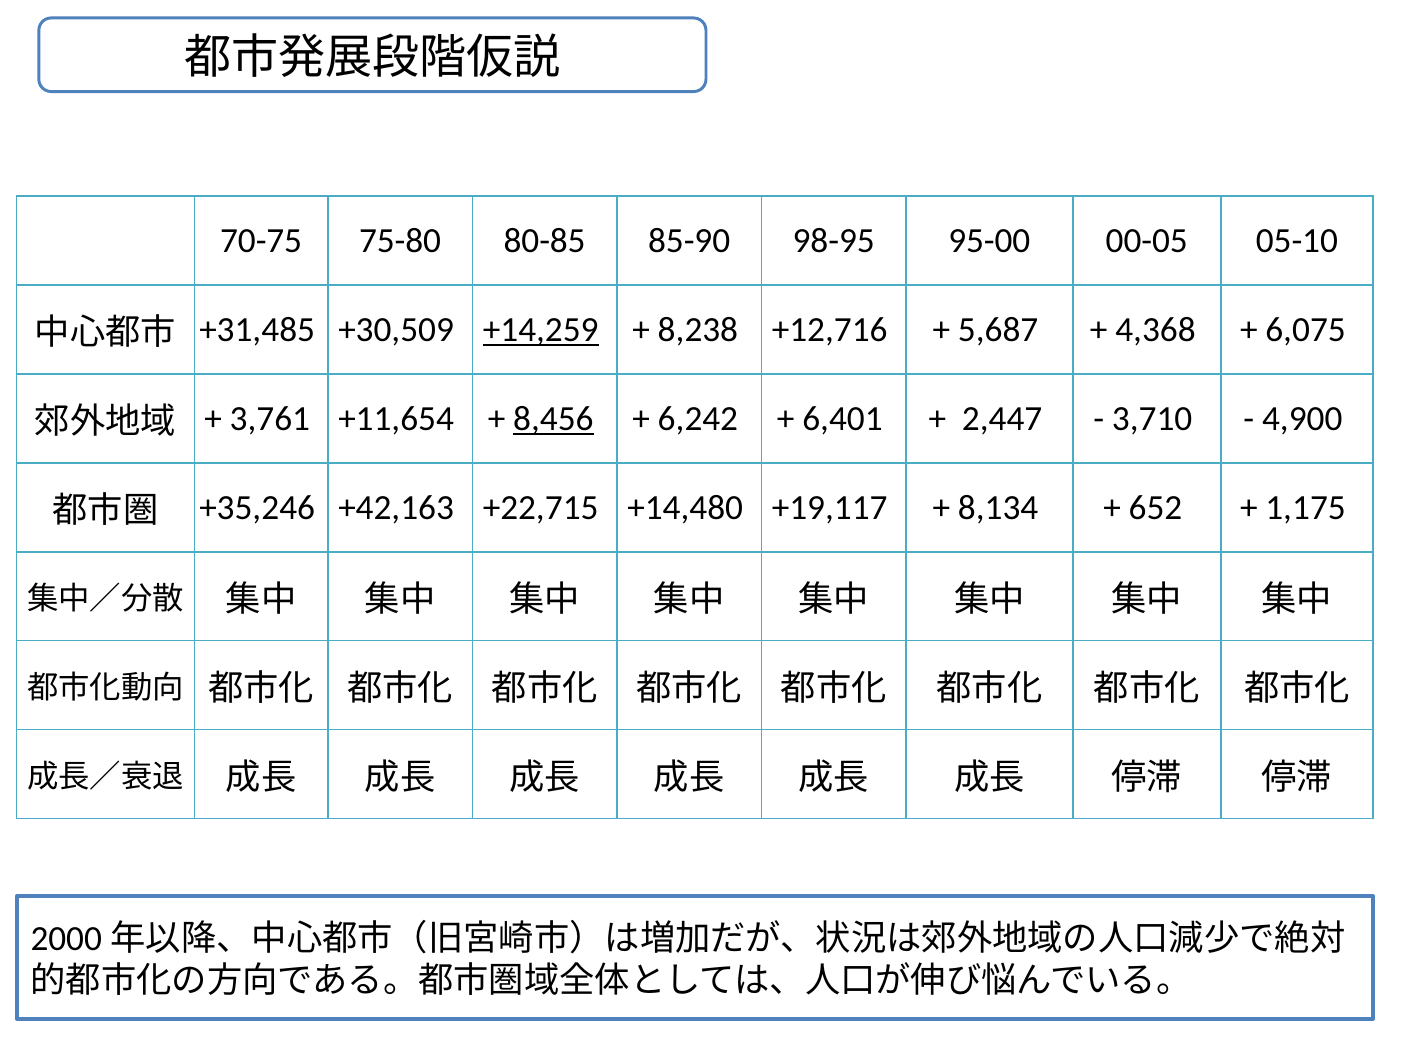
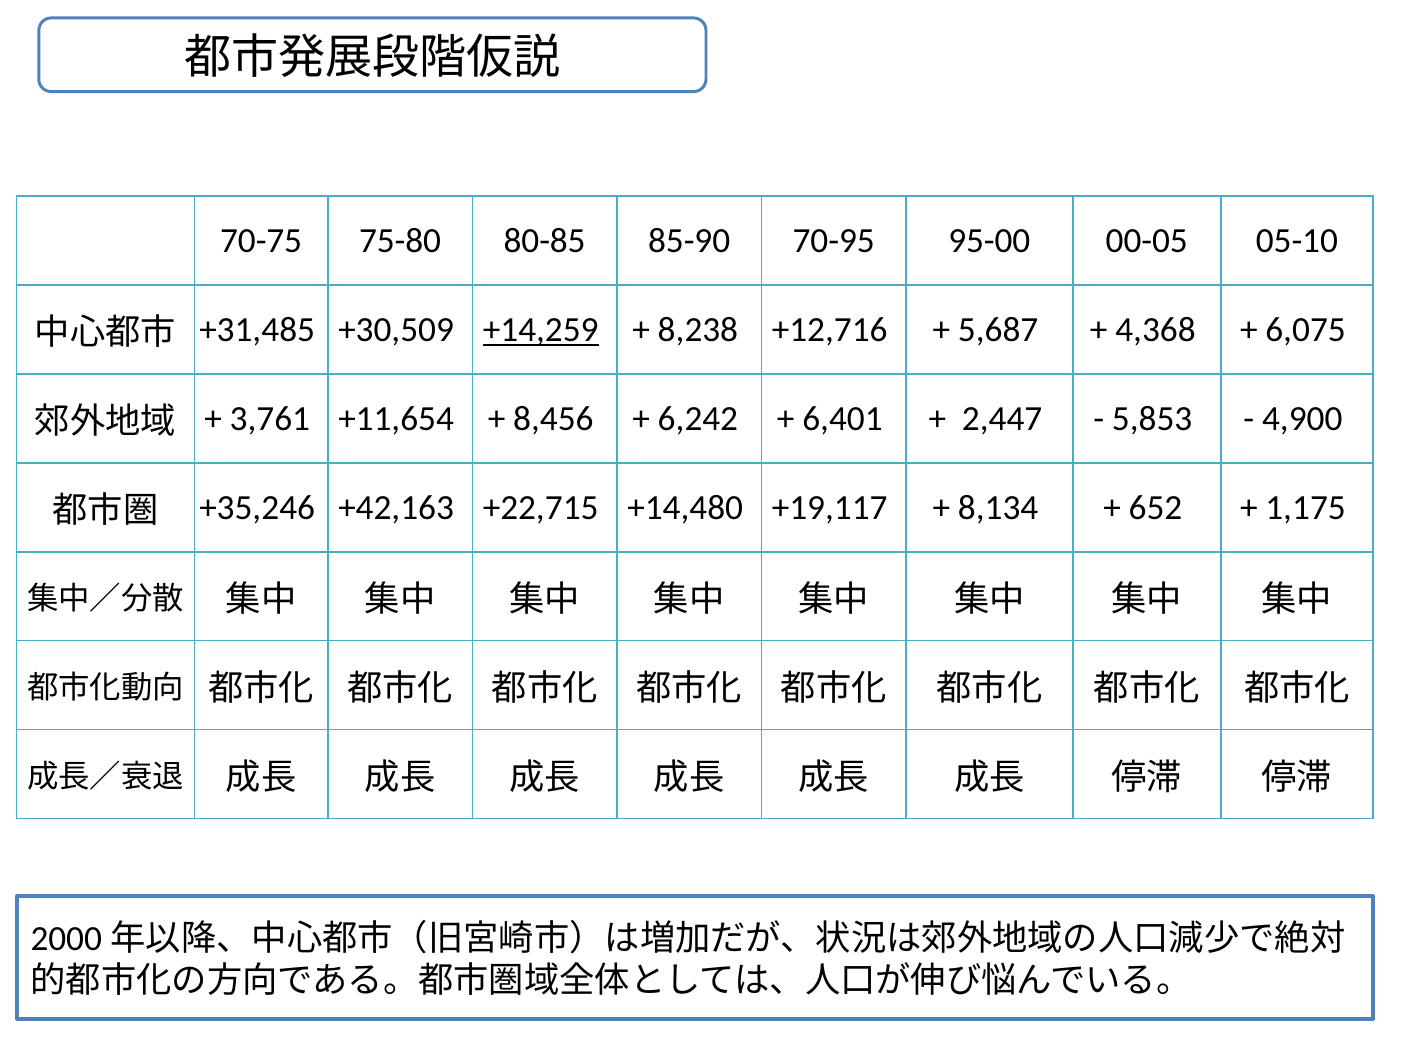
98-95: 98-95 -> 70-95 (834, 241)
8,456 underline: present -> none (553, 419)
3,710: 3,710 -> 5,853 (1152, 419)
